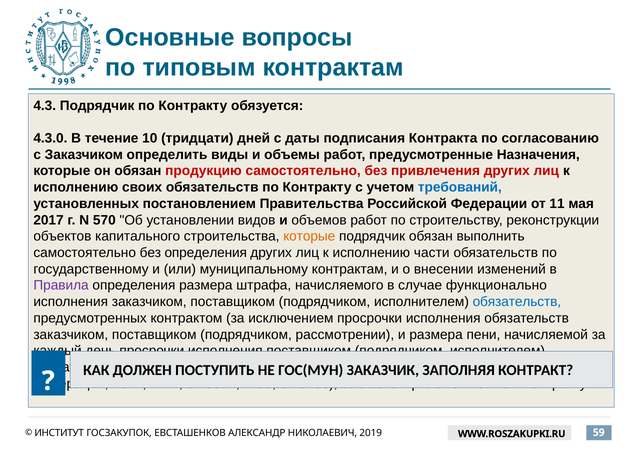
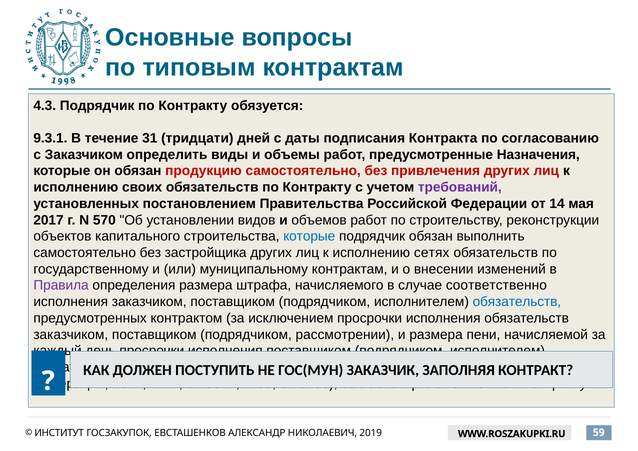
4.3.0: 4.3.0 -> 9.3.1 (50, 138)
10: 10 -> 31 (150, 138)
требований colour: blue -> purple (460, 187)
11: 11 -> 14 (557, 204)
которые colour: orange -> blue (309, 237)
без определения: определения -> застройщика (206, 253)
части: части -> сетях (432, 253)
функционально: функционально -> соответственно (496, 286)
